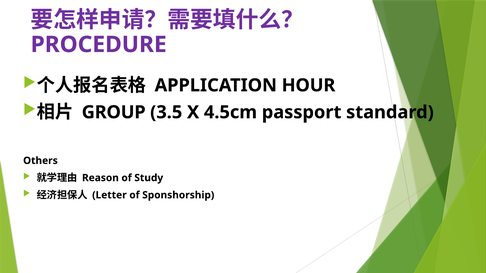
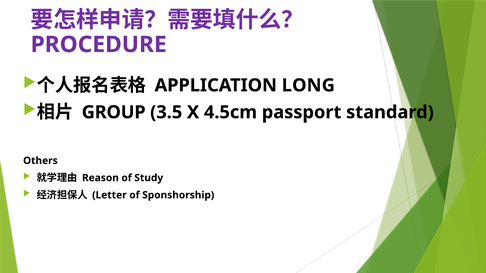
HOUR: HOUR -> LONG (308, 85)
